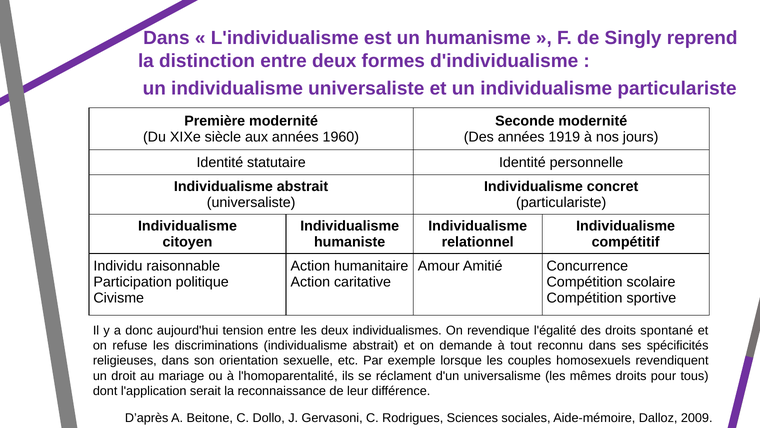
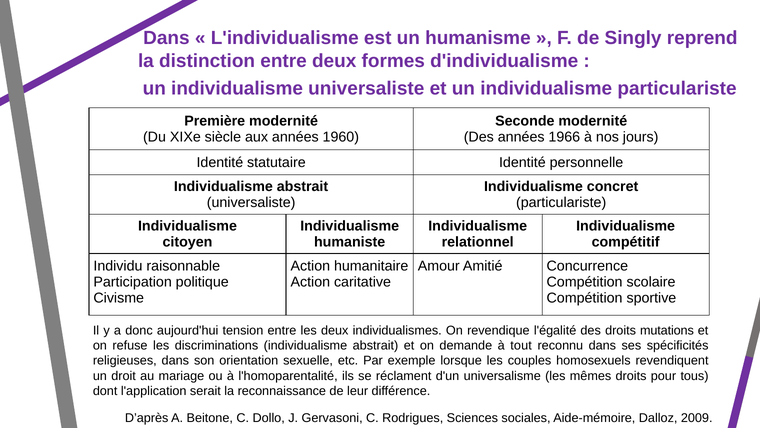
1919: 1919 -> 1966 (564, 137)
spontané: spontané -> mutations (667, 330)
